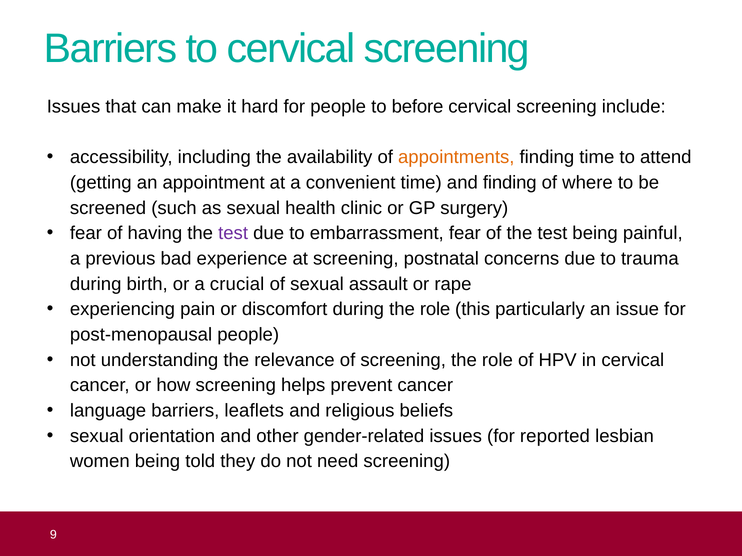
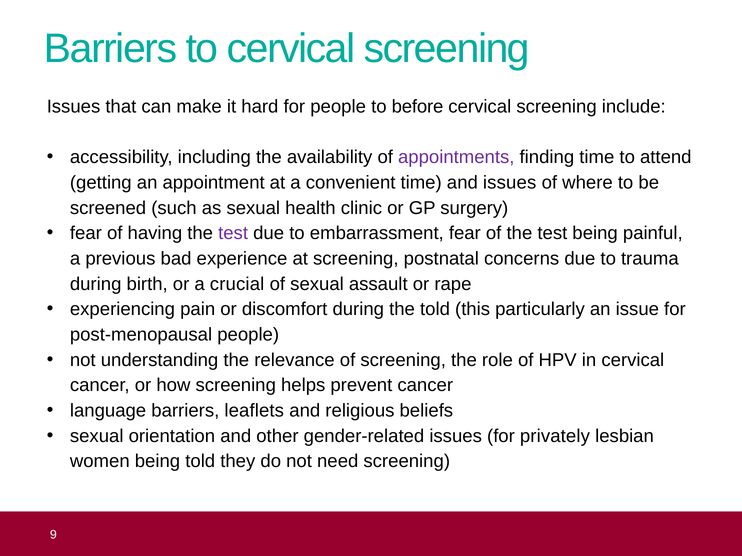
appointments colour: orange -> purple (456, 157)
and finding: finding -> issues (510, 183)
during the role: role -> told (435, 310)
reported: reported -> privately (555, 436)
